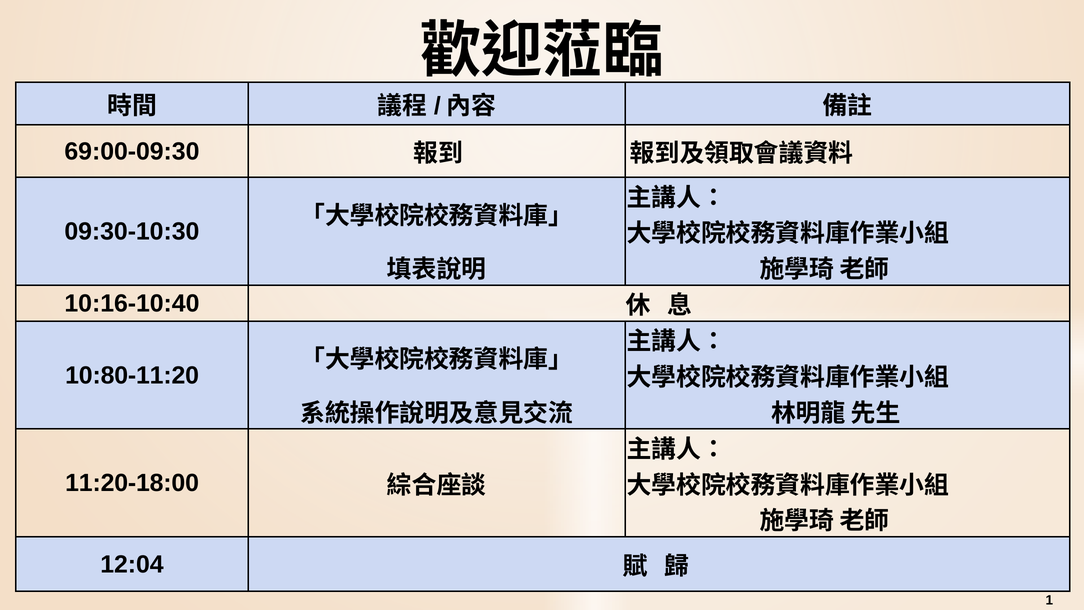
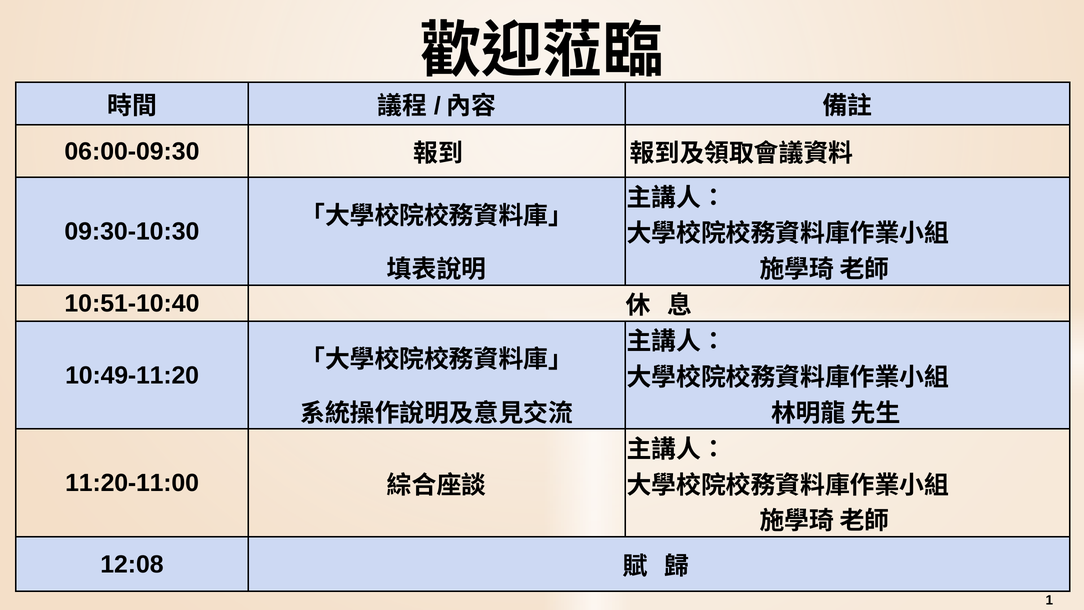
69:00-09:30: 69:00-09:30 -> 06:00-09:30 (132, 151)
10:16-10:40: 10:16-10:40 -> 10:51-10:40 (132, 303)
10:80-11:20: 10:80-11:20 -> 10:49-11:20 (132, 375)
11:20-18:00: 11:20-18:00 -> 11:20-11:00 (132, 483)
12:04: 12:04 -> 12:08 (132, 564)
